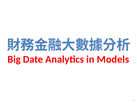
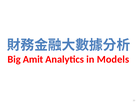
Date: Date -> Amit (33, 59)
